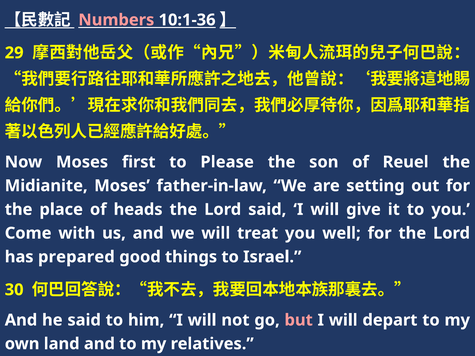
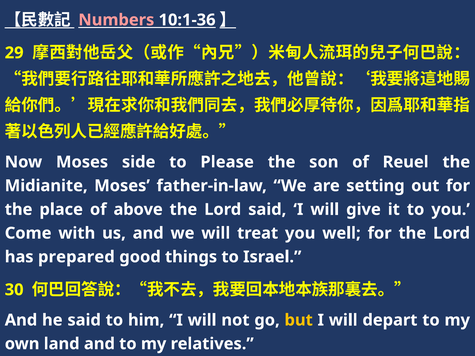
first: first -> side (139, 162)
heads: heads -> above (138, 210)
but colour: pink -> yellow (299, 320)
